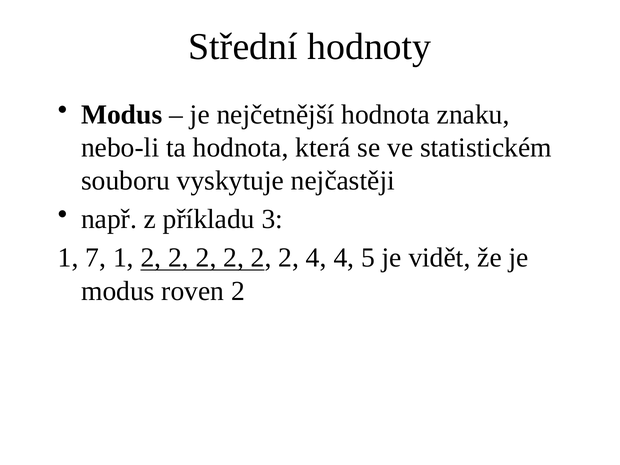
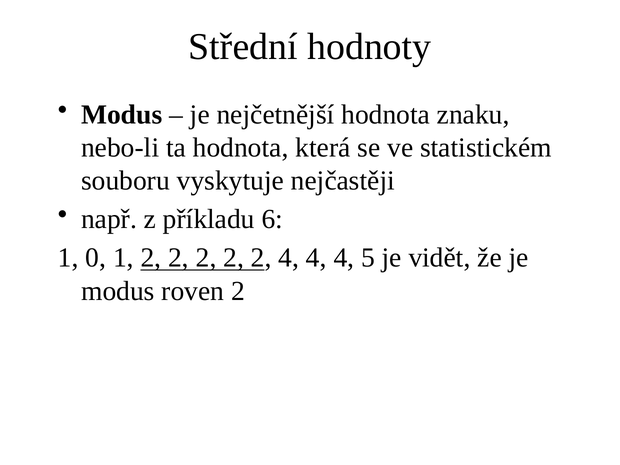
3: 3 -> 6 (272, 219)
7: 7 -> 0 (96, 258)
2: 2 -> 4 (289, 258)
